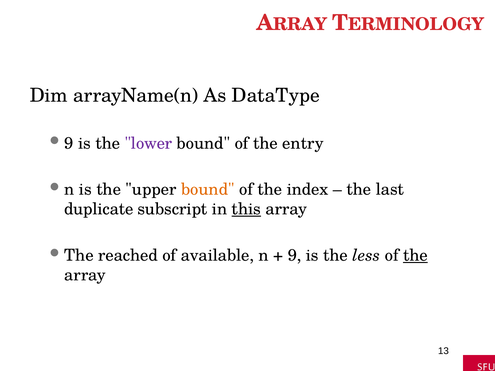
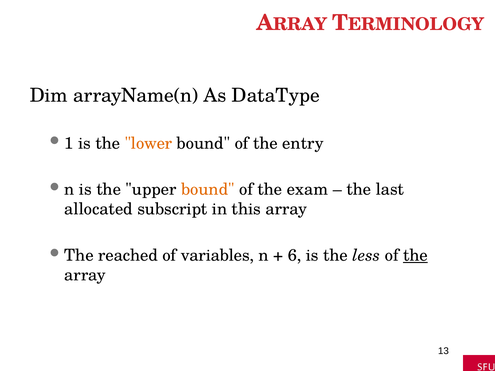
9: 9 -> 1 (69, 143)
lower colour: purple -> orange (148, 143)
index: index -> exam (307, 190)
duplicate: duplicate -> allocated (99, 209)
this underline: present -> none (246, 209)
available: available -> variables (217, 256)
9: 9 -> 6 (295, 256)
